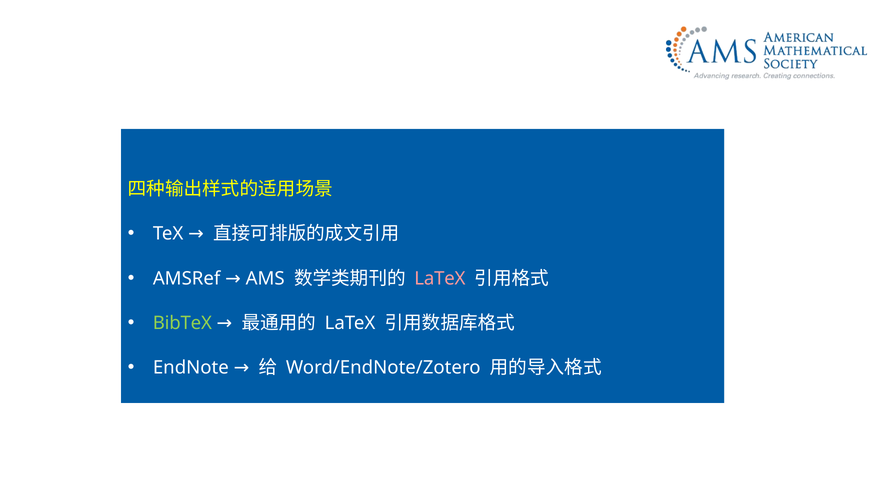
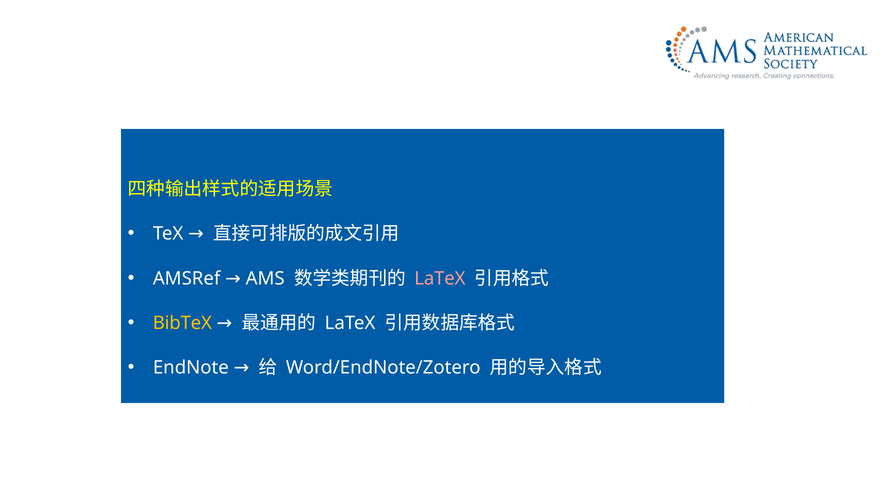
BibTeX colour: light green -> yellow (182, 323)
